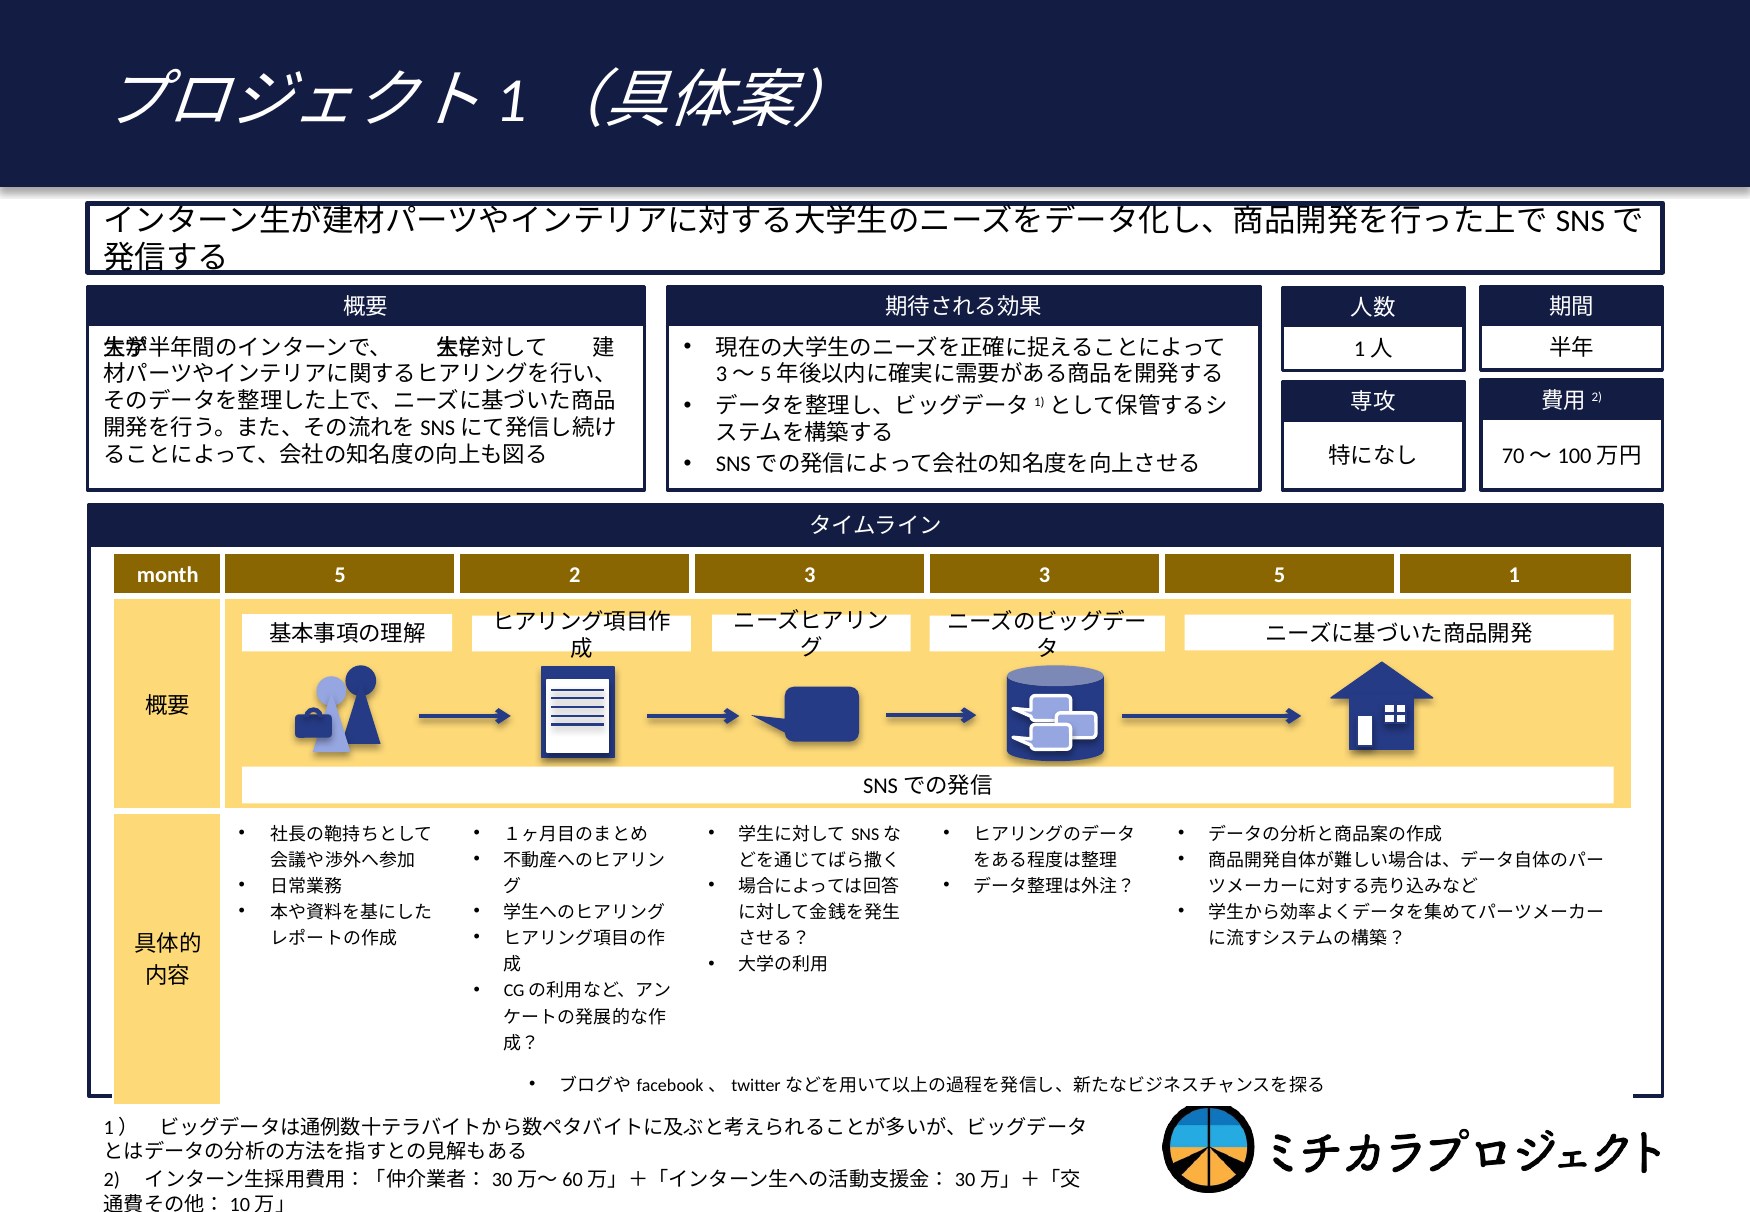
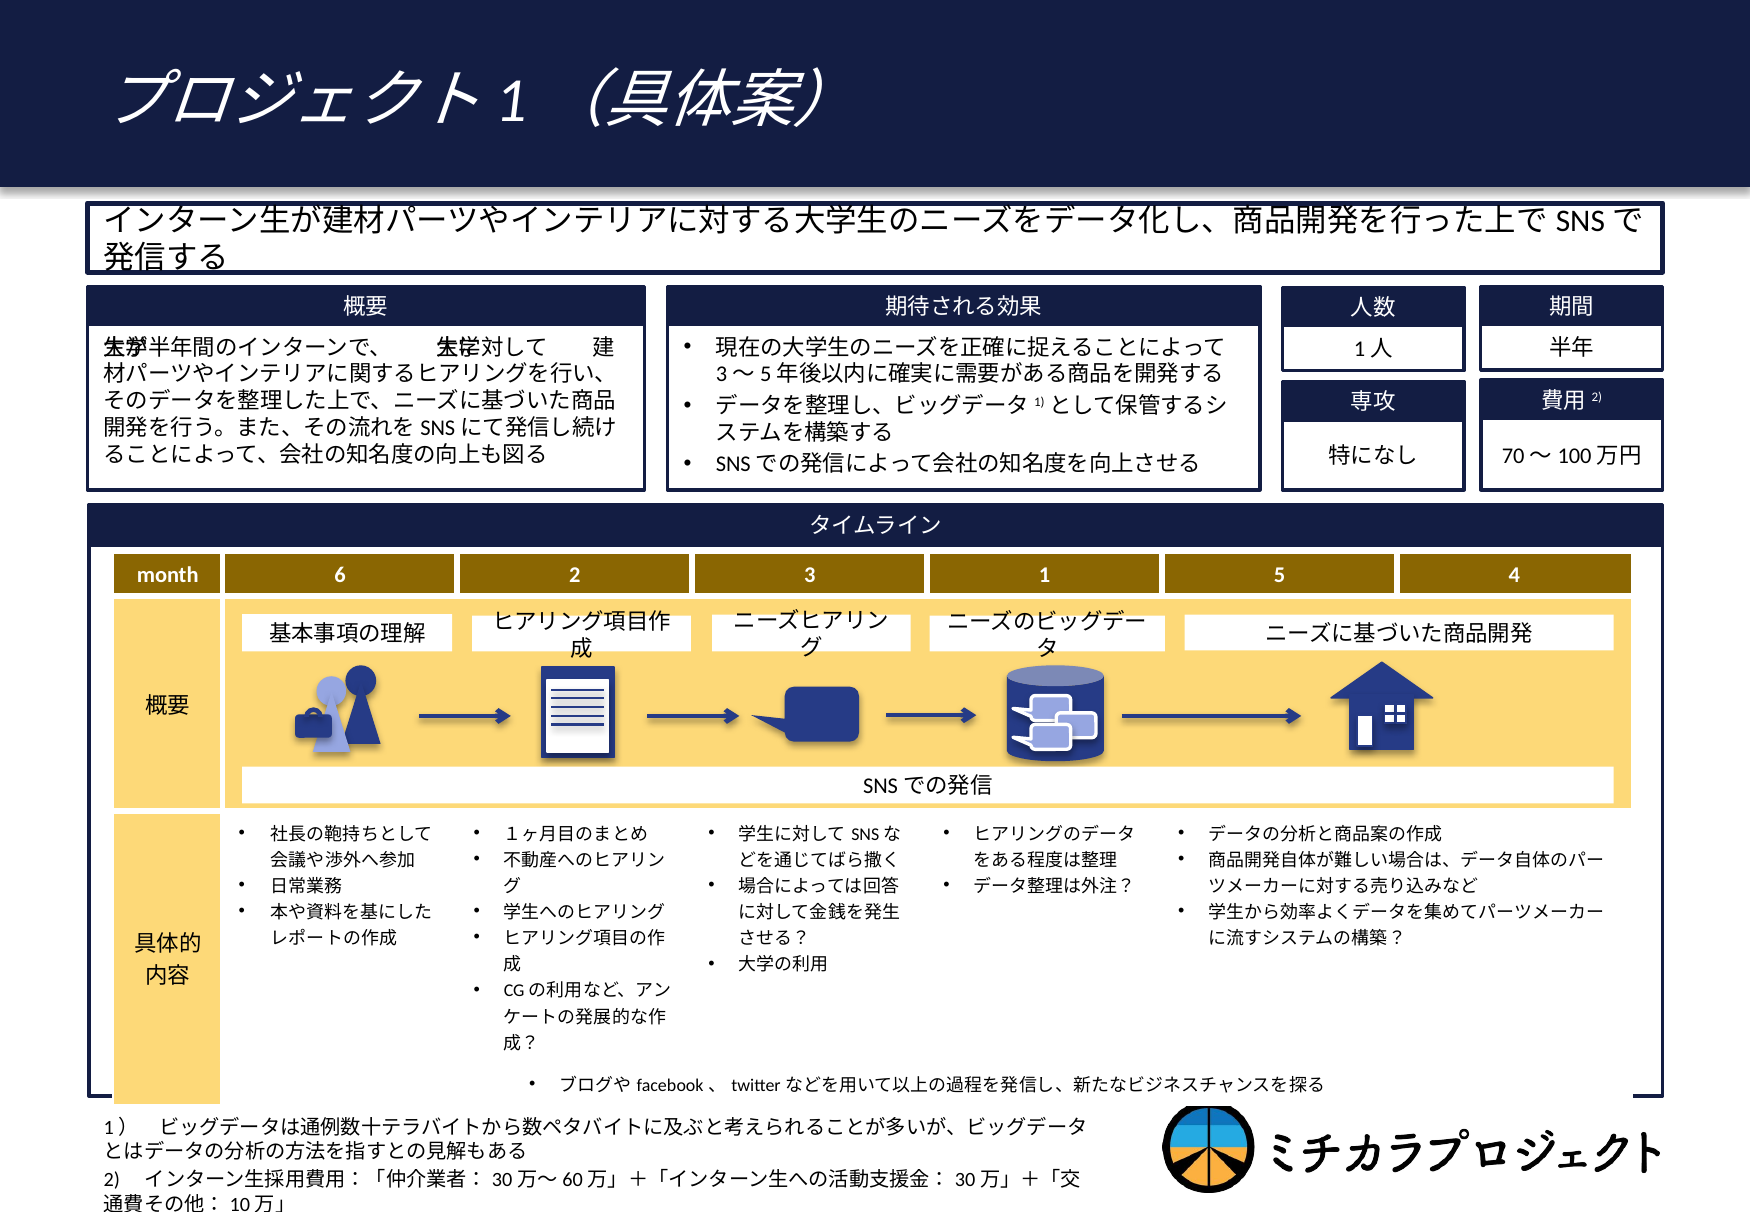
month 5: 5 -> 6 (340, 575)
3 3: 3 -> 1 (1045, 575)
1: 1 -> 4 (1514, 575)
